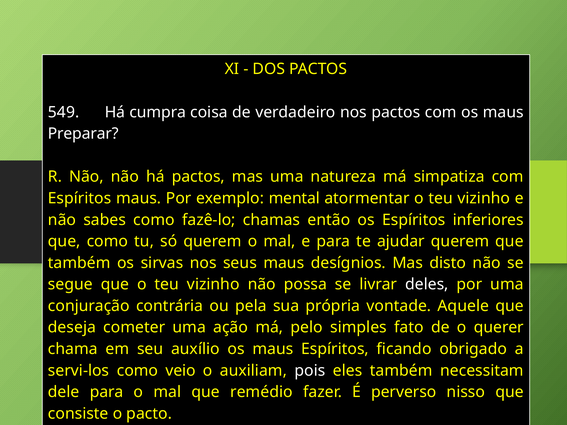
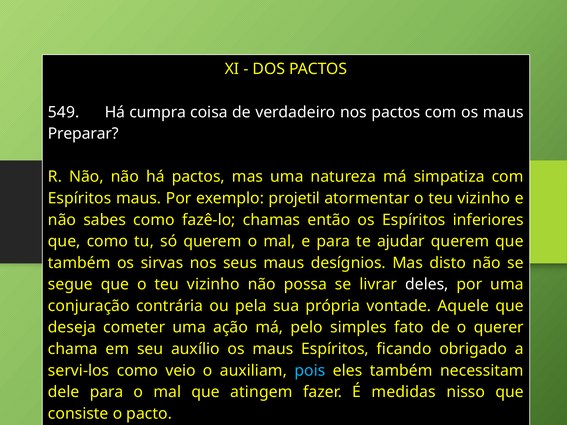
mental: mental -> projetil (294, 198)
pois colour: white -> light blue (310, 371)
remédio: remédio -> atingem (261, 392)
perverso: perverso -> medidas (404, 392)
